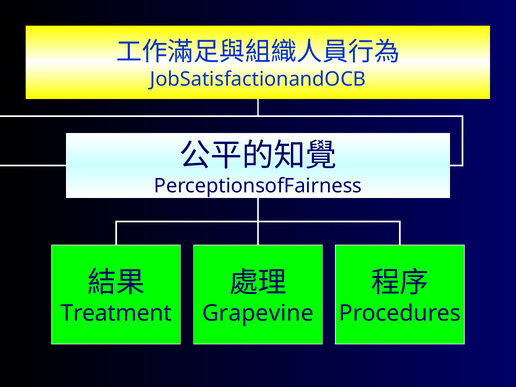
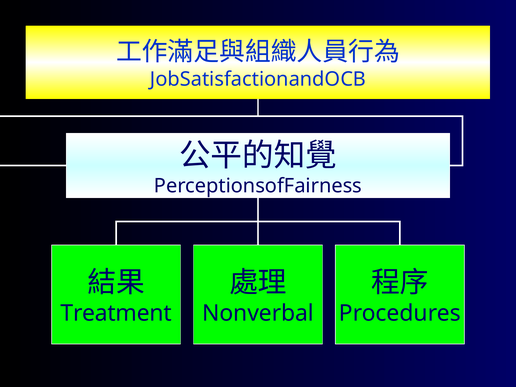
Grapevine: Grapevine -> Nonverbal (258, 313)
